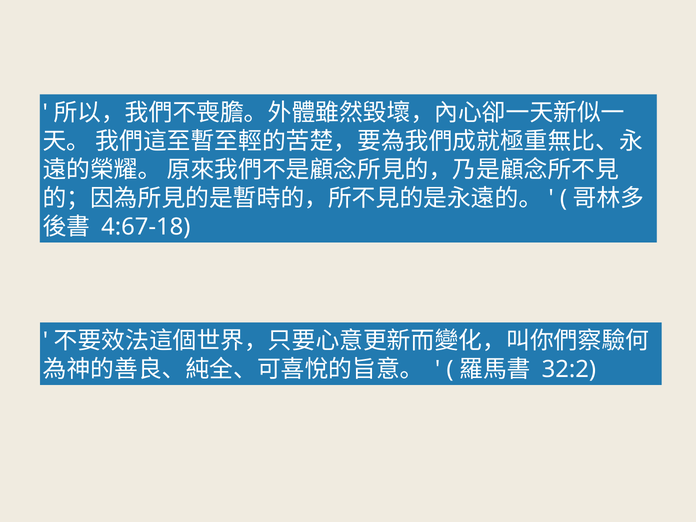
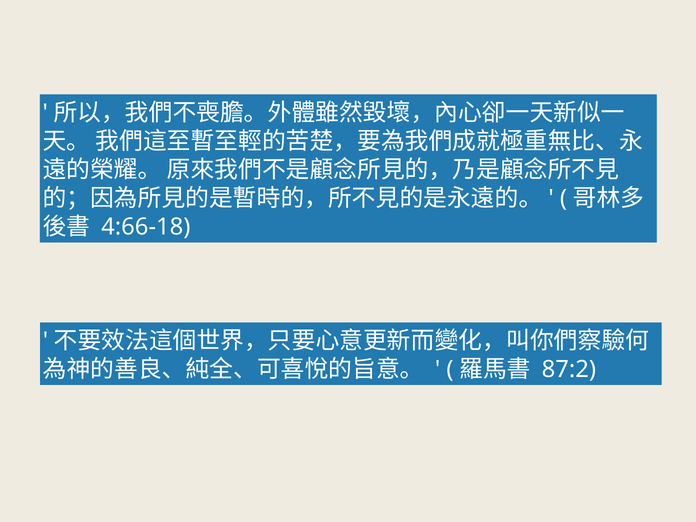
4:67-18: 4:67-18 -> 4:66-18 (146, 227)
32:2: 32:2 -> 87:2 (569, 370)
